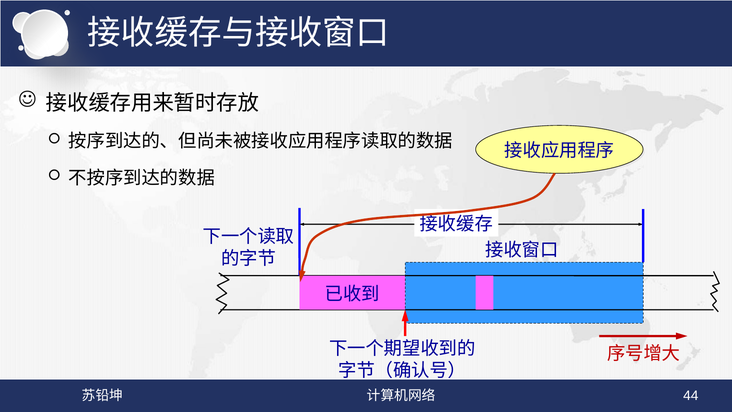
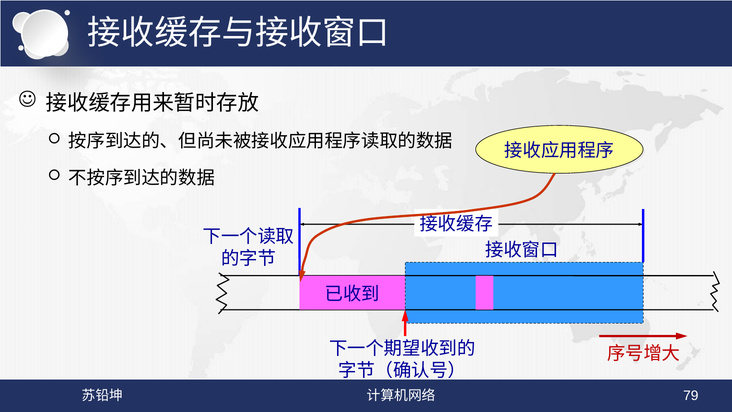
44: 44 -> 79 (691, 395)
